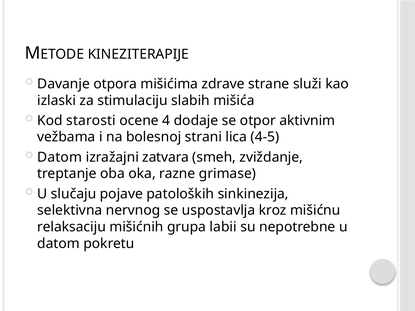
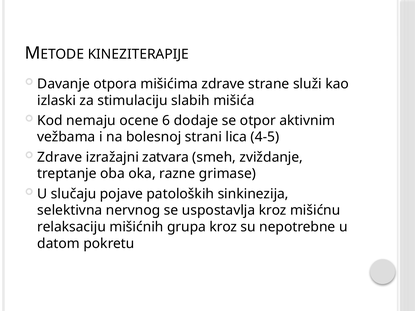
starosti: starosti -> nemaju (91, 121)
4: 4 -> 6 (166, 121)
Datom: Datom -> Zdrave (60, 157)
grupa labii: labii -> kroz (223, 227)
